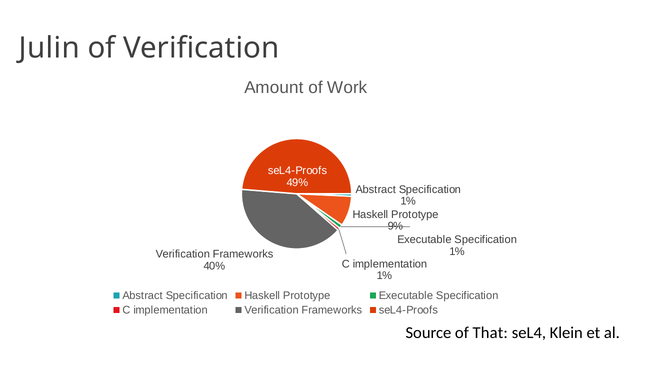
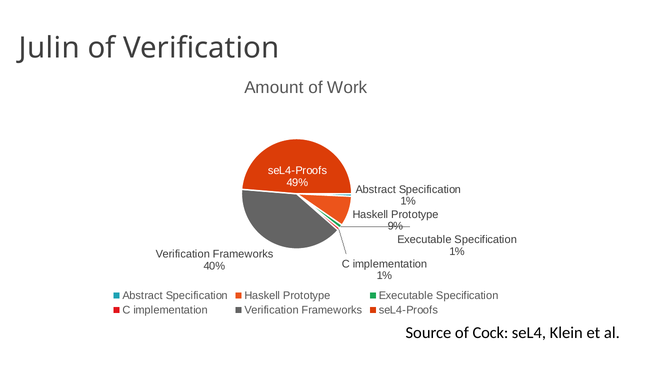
That: That -> Cock (490, 332)
